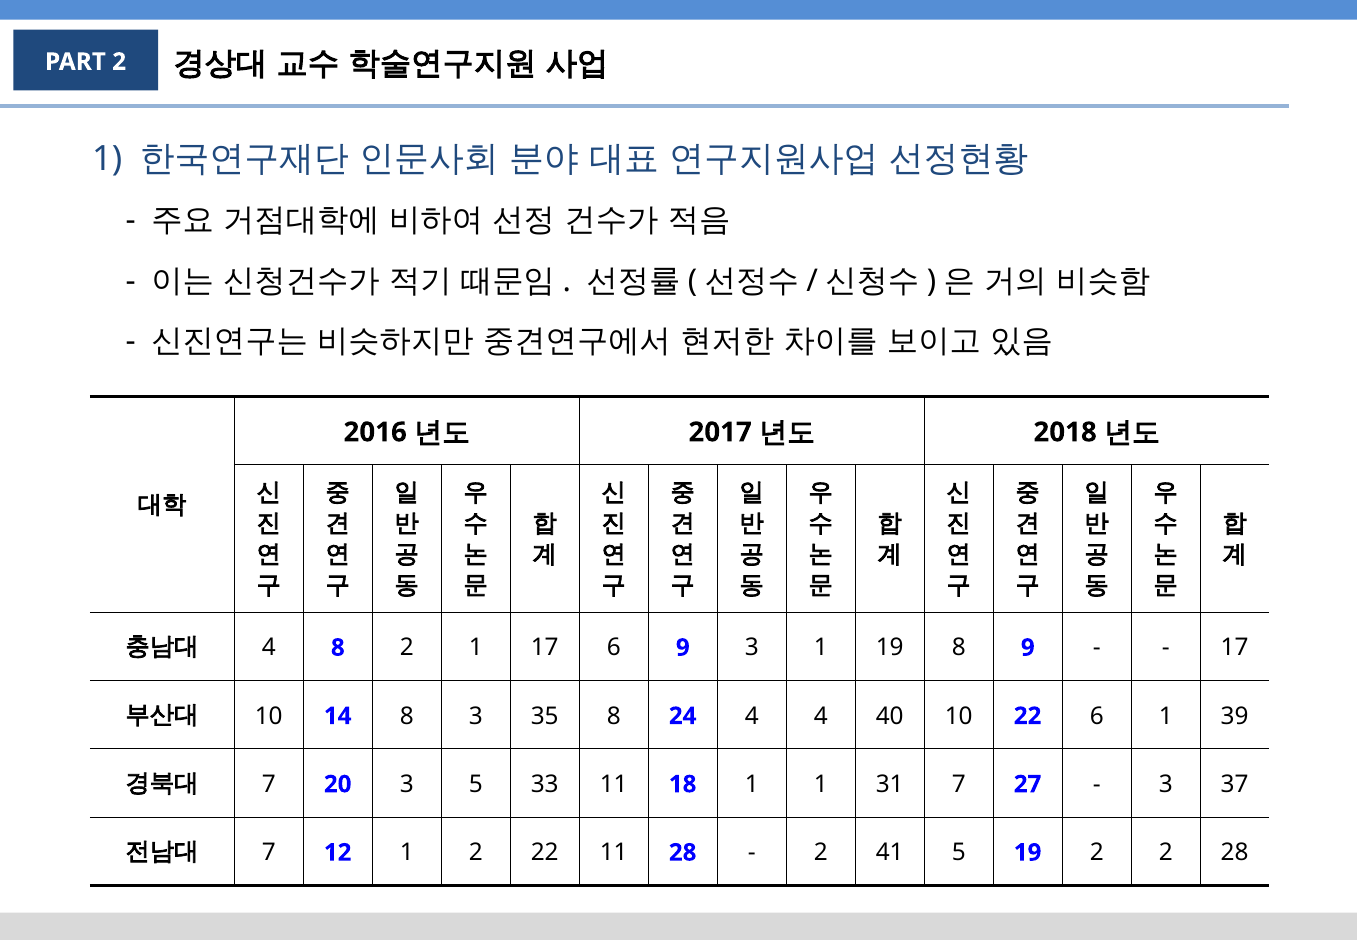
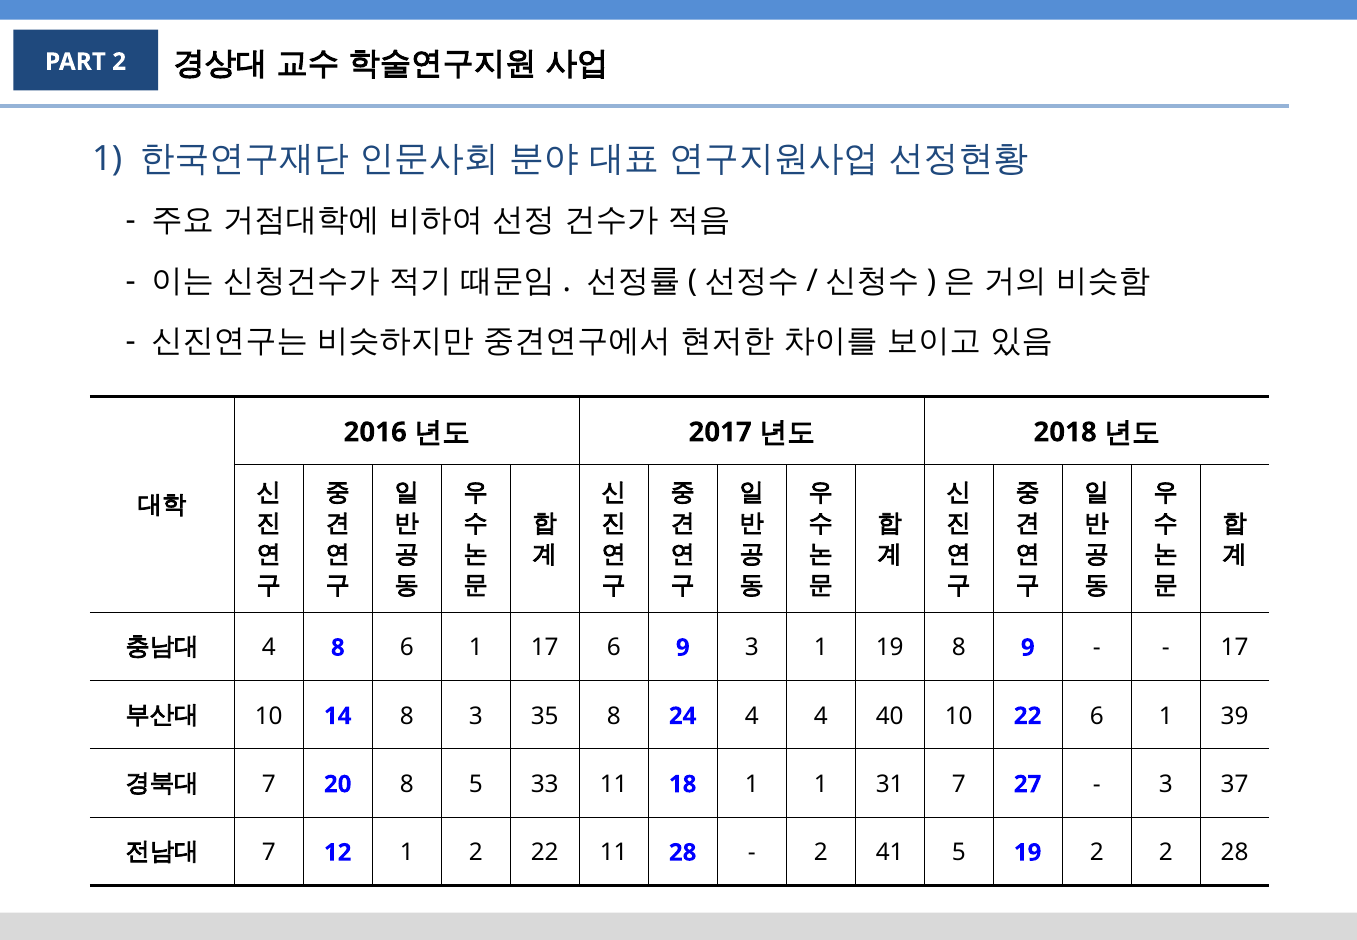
8 2: 2 -> 6 (407, 647)
20 3: 3 -> 8 (407, 784)
